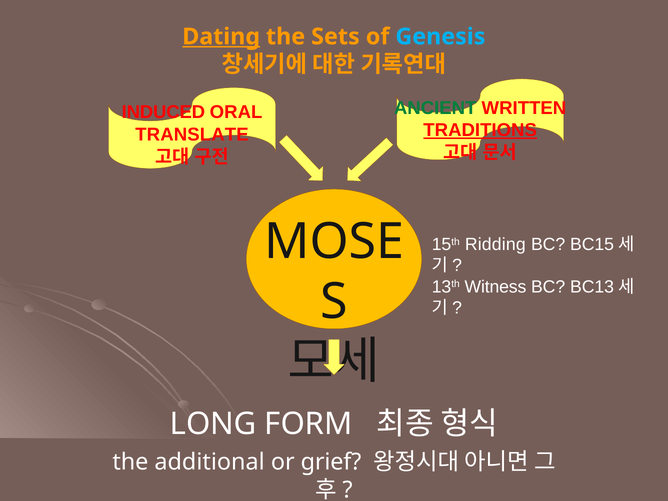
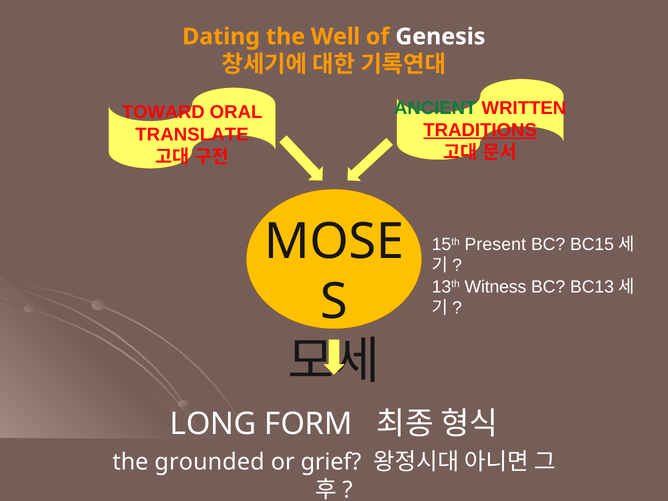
Dating underline: present -> none (221, 37)
Sets: Sets -> Well (336, 37)
Genesis colour: light blue -> white (440, 37)
INDUCED: INDUCED -> TOWARD (163, 112)
Ridding: Ridding -> Present (495, 244)
additional: additional -> grounded (210, 462)
